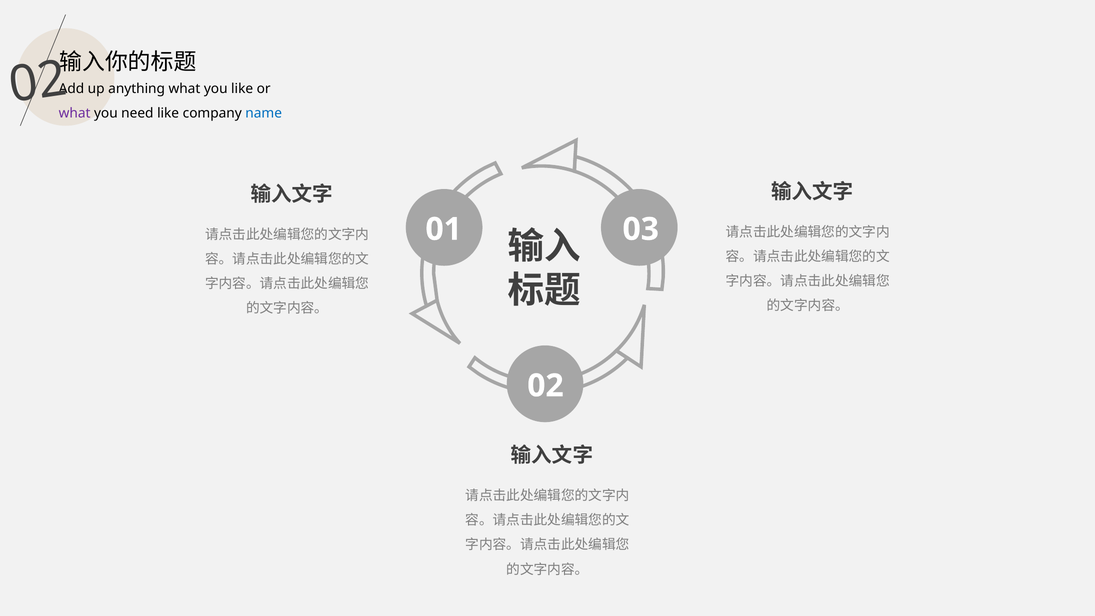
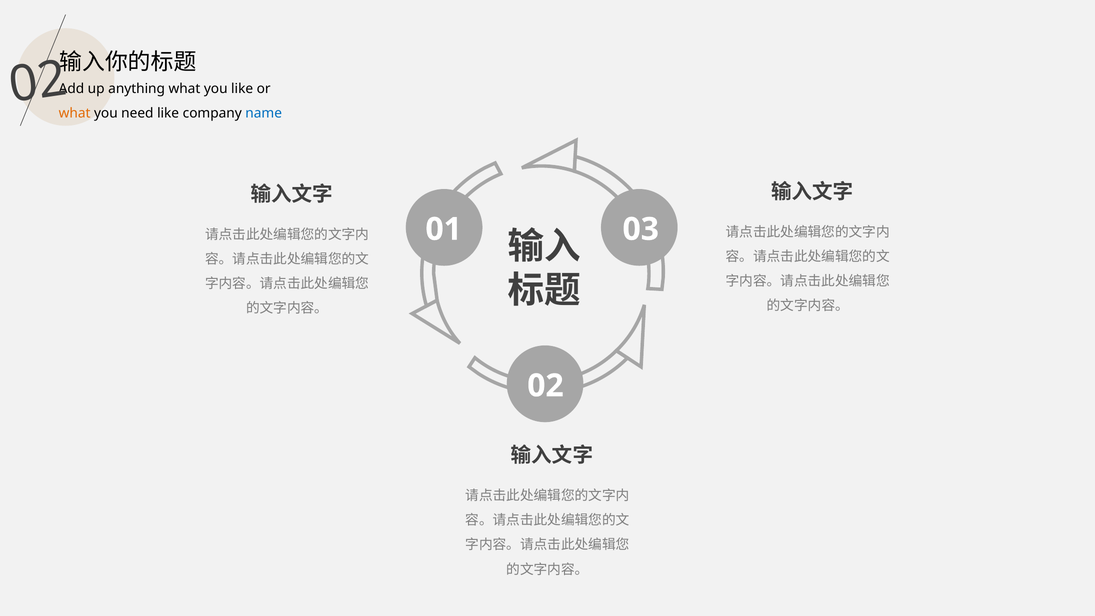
what colour: purple -> orange (75, 113)
